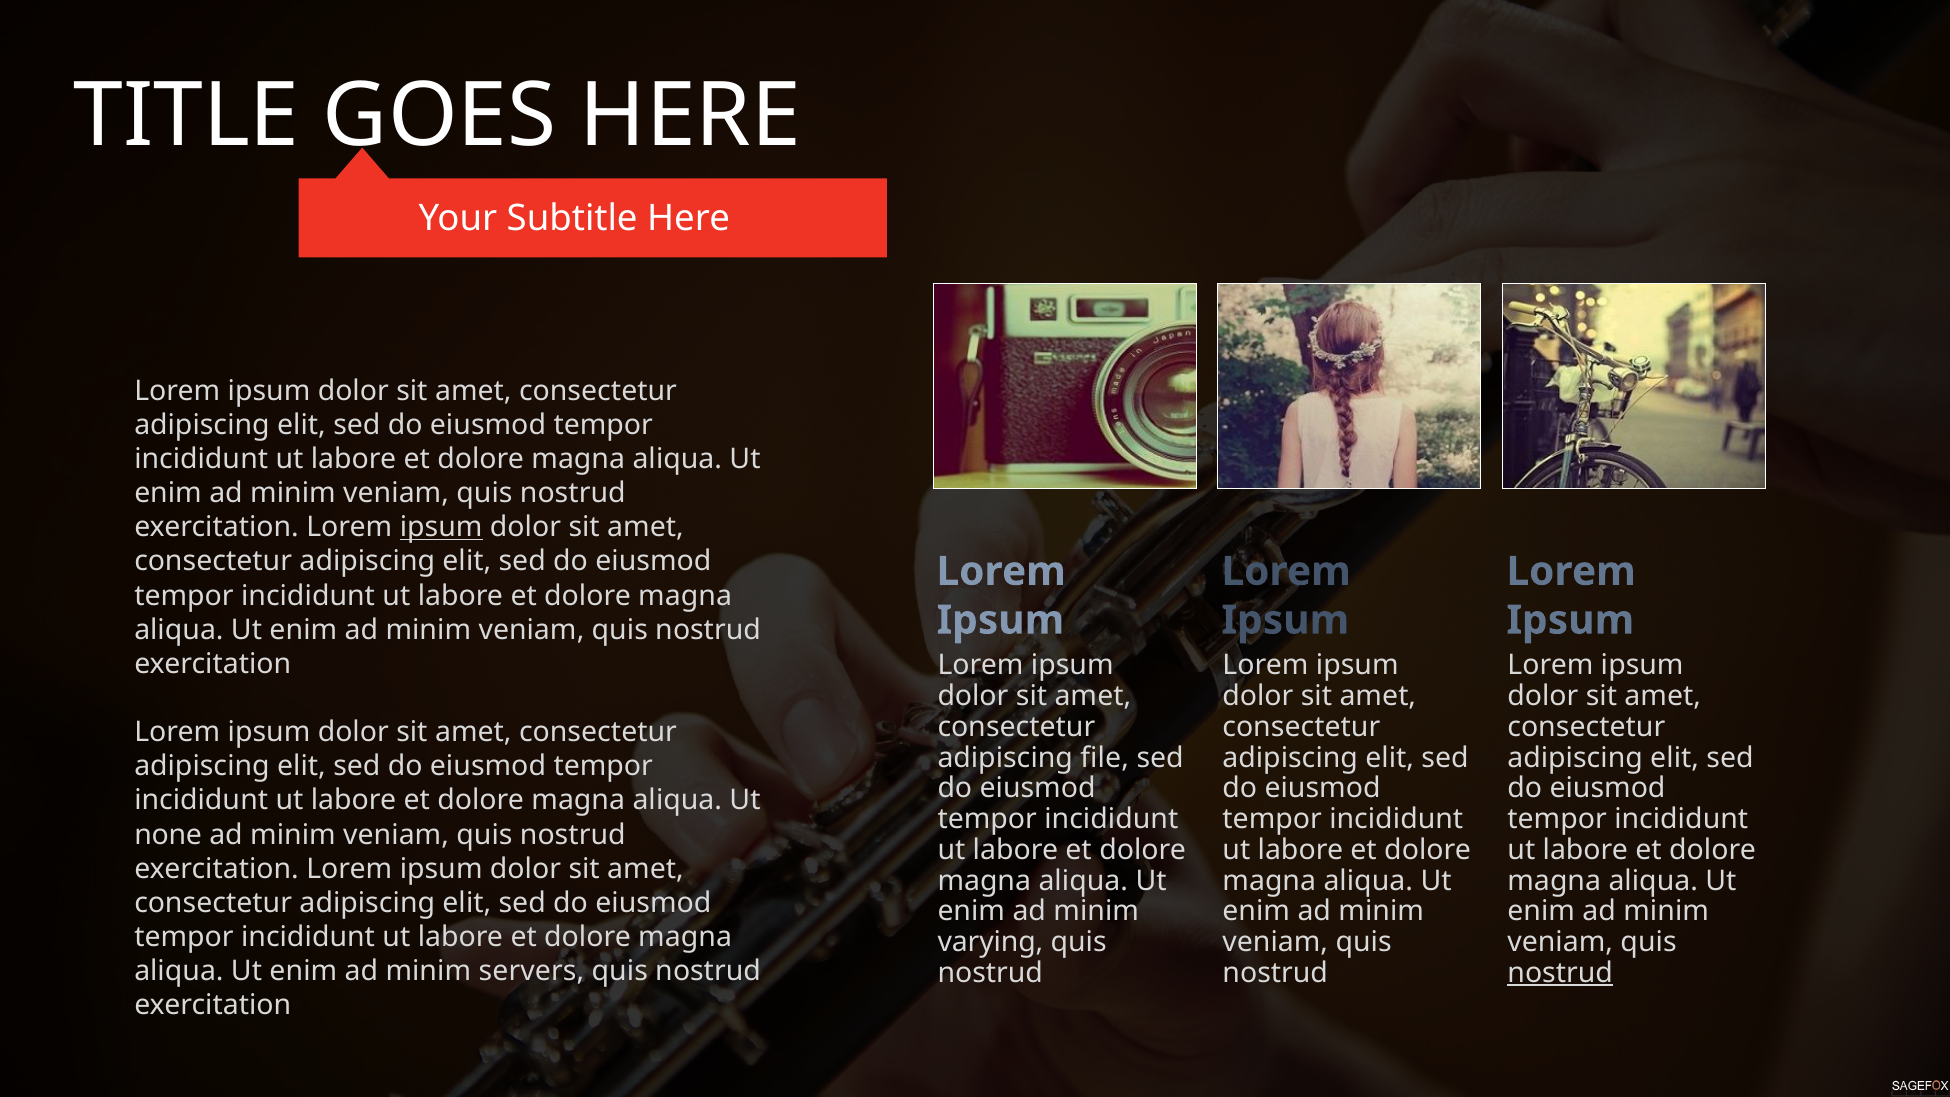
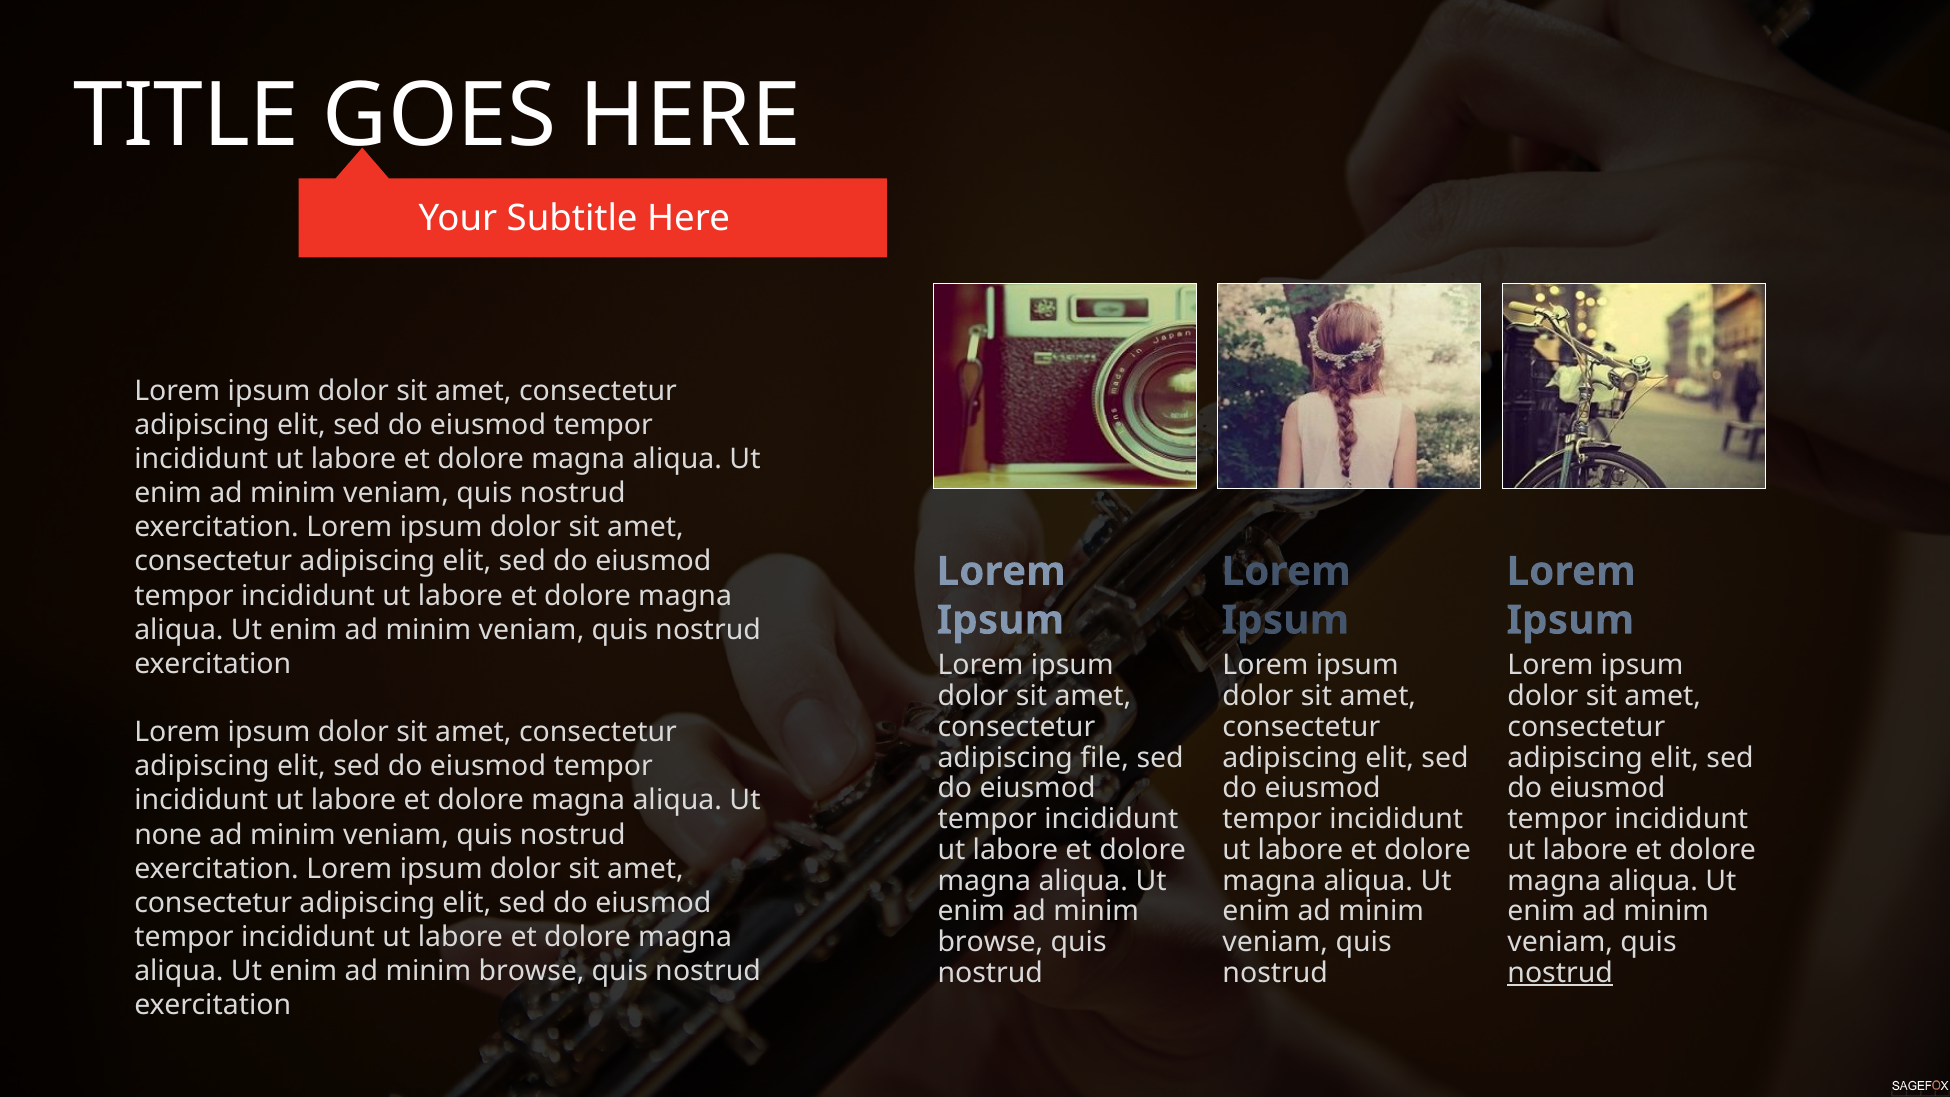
ipsum underline: present -> none (441, 527)
varying: varying -> browse (990, 942)
servers: servers -> browse (532, 971)
